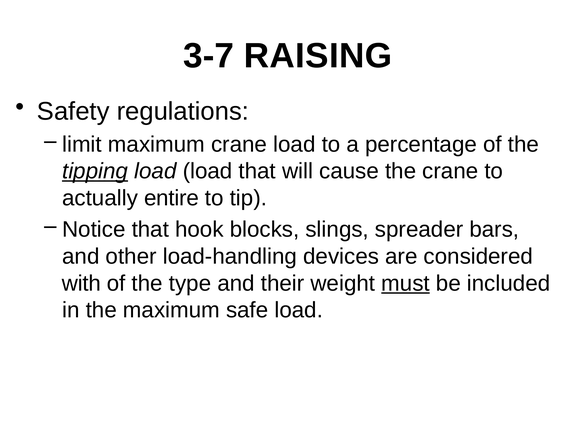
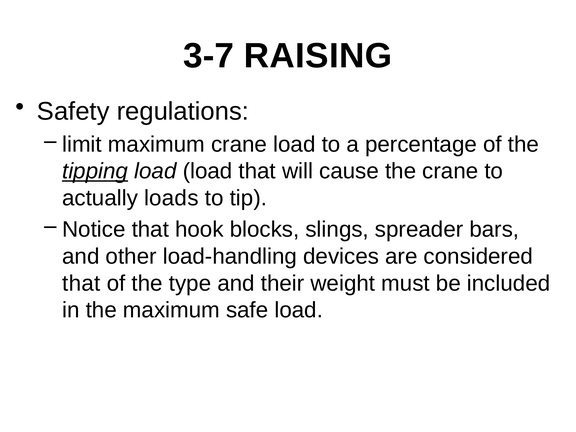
entire: entire -> loads (171, 198)
with: with -> that (81, 283)
must underline: present -> none (405, 283)
